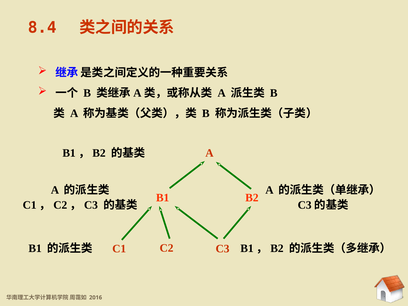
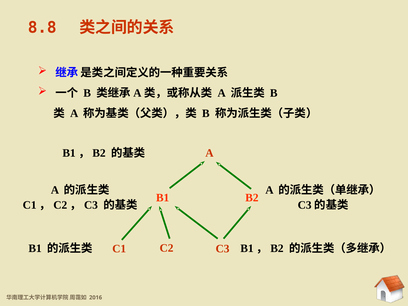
8.4: 8.4 -> 8.8 (42, 28)
